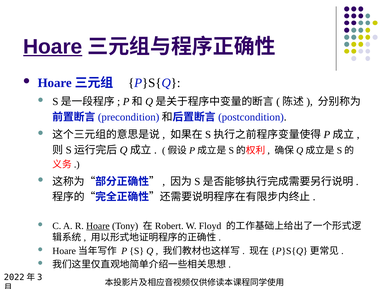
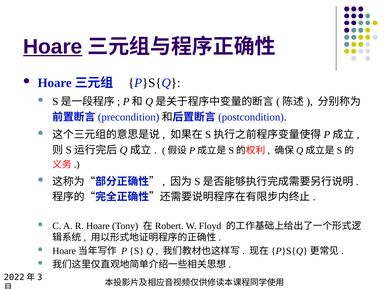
Hoare underline: present -> none (98, 226)
